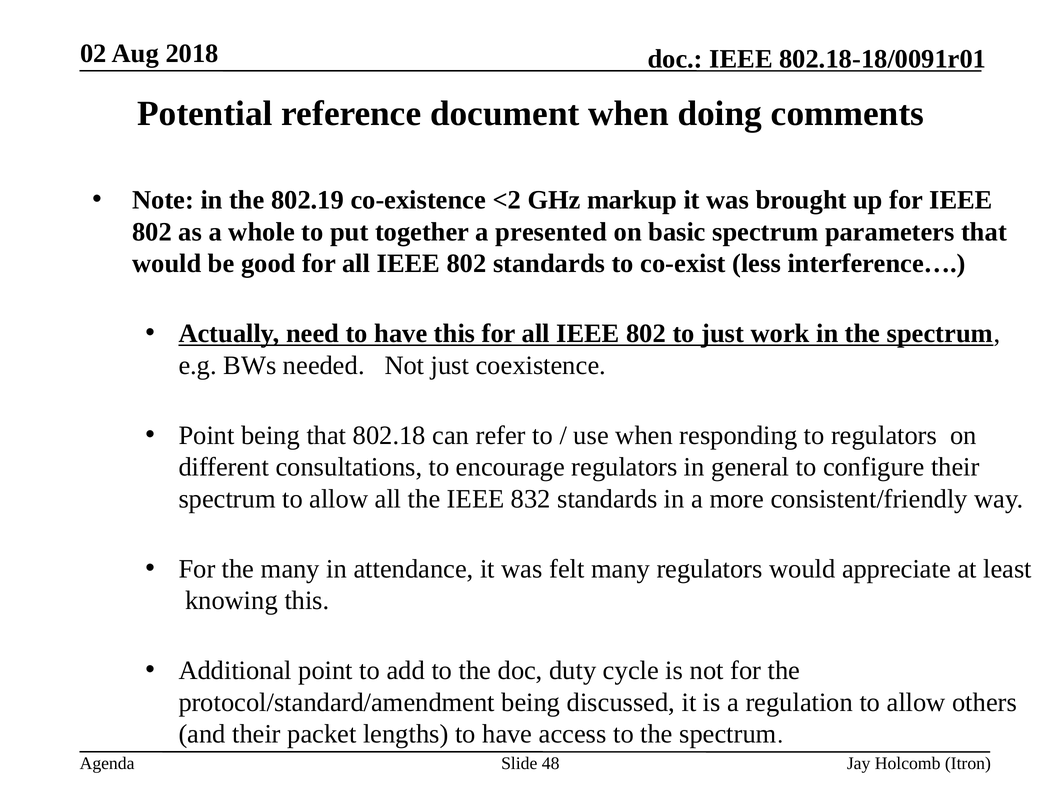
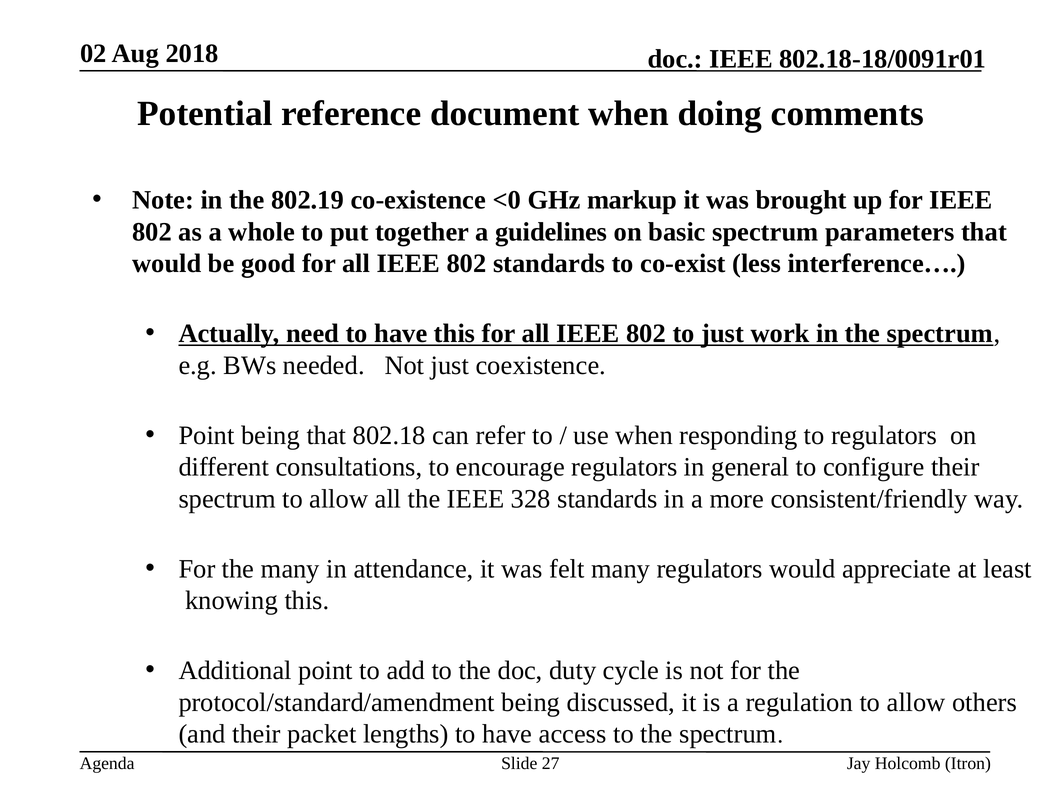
<2: <2 -> <0 (507, 200)
presented: presented -> guidelines (551, 232)
832: 832 -> 328 (531, 499)
48: 48 -> 27 (551, 763)
